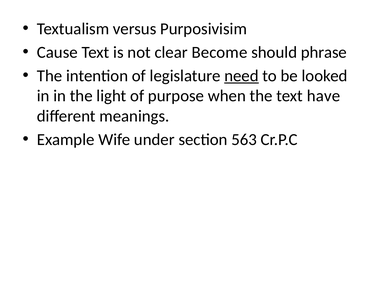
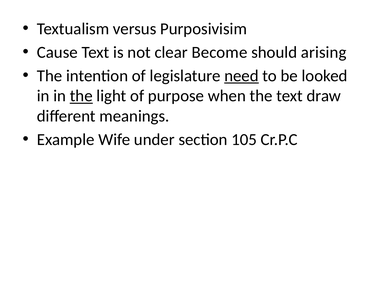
phrase: phrase -> arising (324, 52)
the underline: none -> present (81, 96)
have: have -> draw (324, 96)
563: 563 -> 105 (244, 140)
